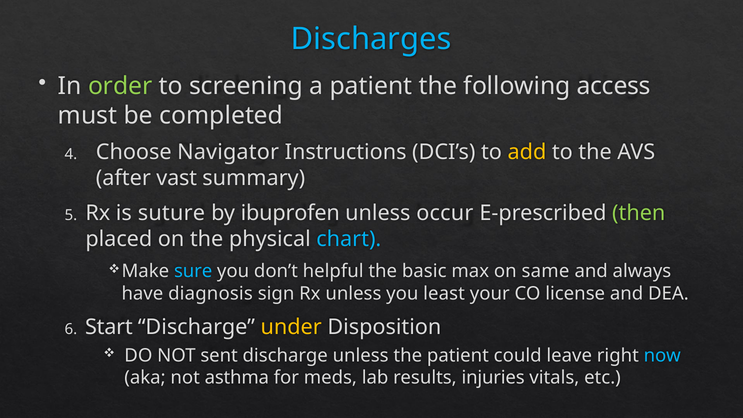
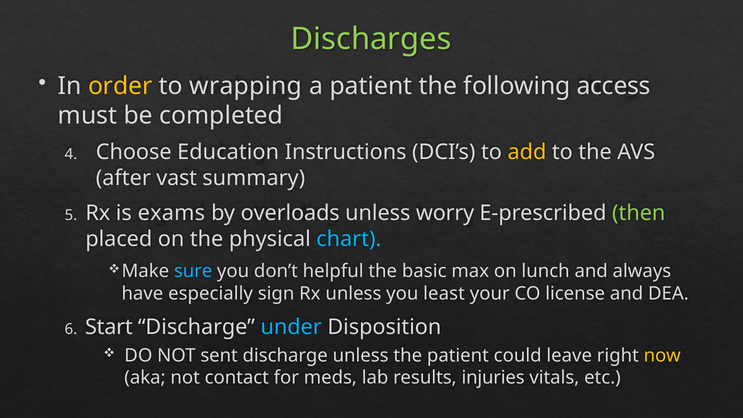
Discharges colour: light blue -> light green (371, 39)
order colour: light green -> yellow (120, 86)
screening: screening -> wrapping (246, 86)
Navigator: Navigator -> Education (228, 152)
suture: suture -> exams (171, 213)
ibuprofen: ibuprofen -> overloads (290, 213)
occur: occur -> worry (445, 213)
same: same -> lunch (546, 271)
diagnosis: diagnosis -> especially (211, 294)
under colour: yellow -> light blue (291, 327)
now colour: light blue -> yellow (662, 355)
asthma: asthma -> contact (237, 378)
